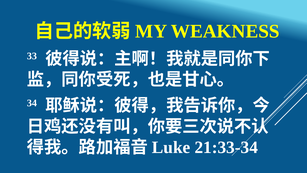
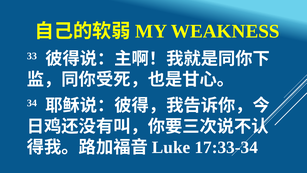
21:33-34: 21:33-34 -> 17:33-34 (226, 147)
